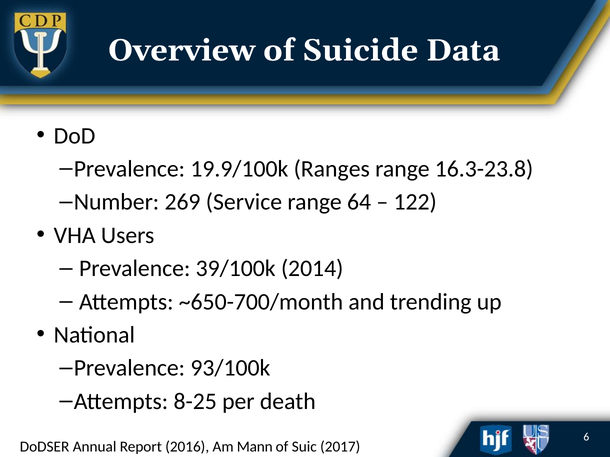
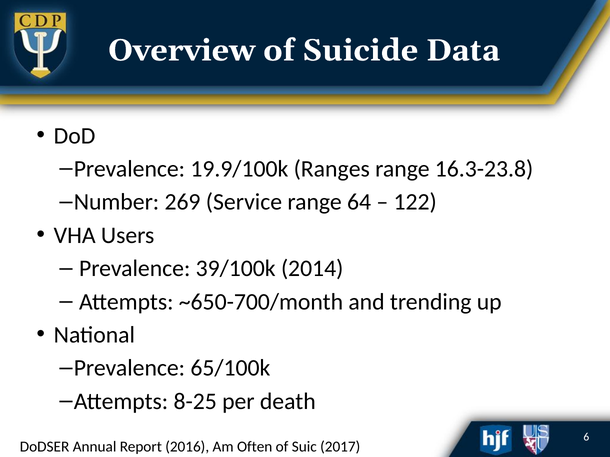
93/100k: 93/100k -> 65/100k (230, 369)
Mann: Mann -> Often (255, 447)
